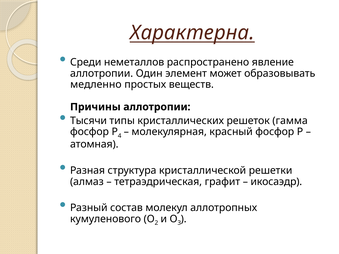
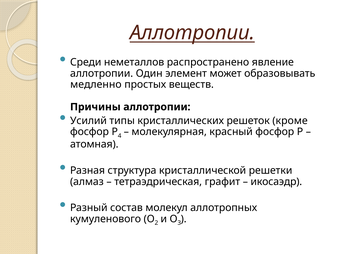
Характерна: Характерна -> Аллотропии (192, 33)
Тысячи: Тысячи -> Усилий (88, 121)
гамма: гамма -> кроме (290, 121)
